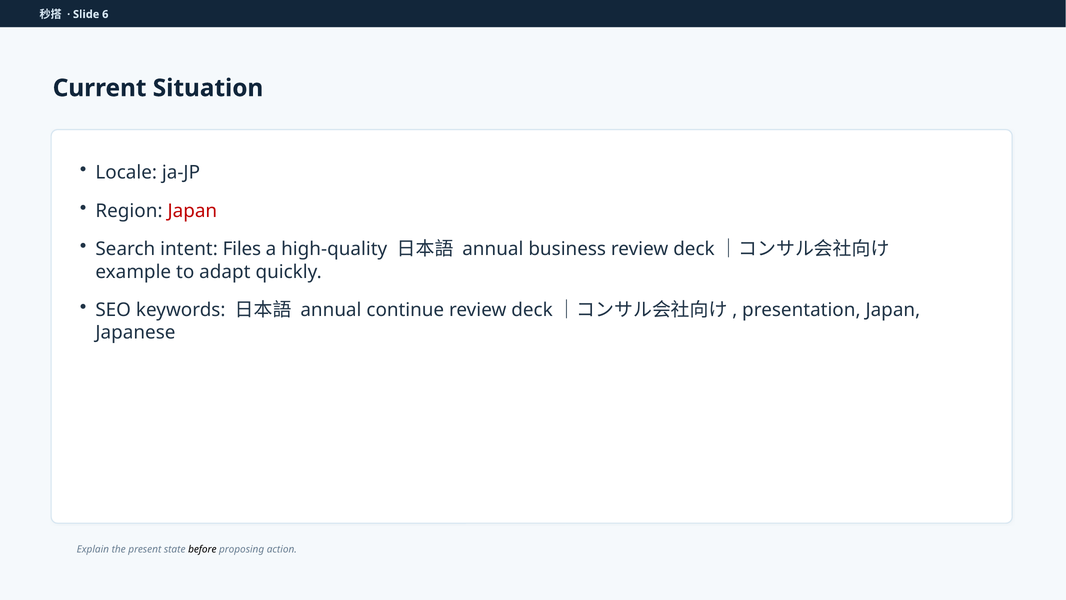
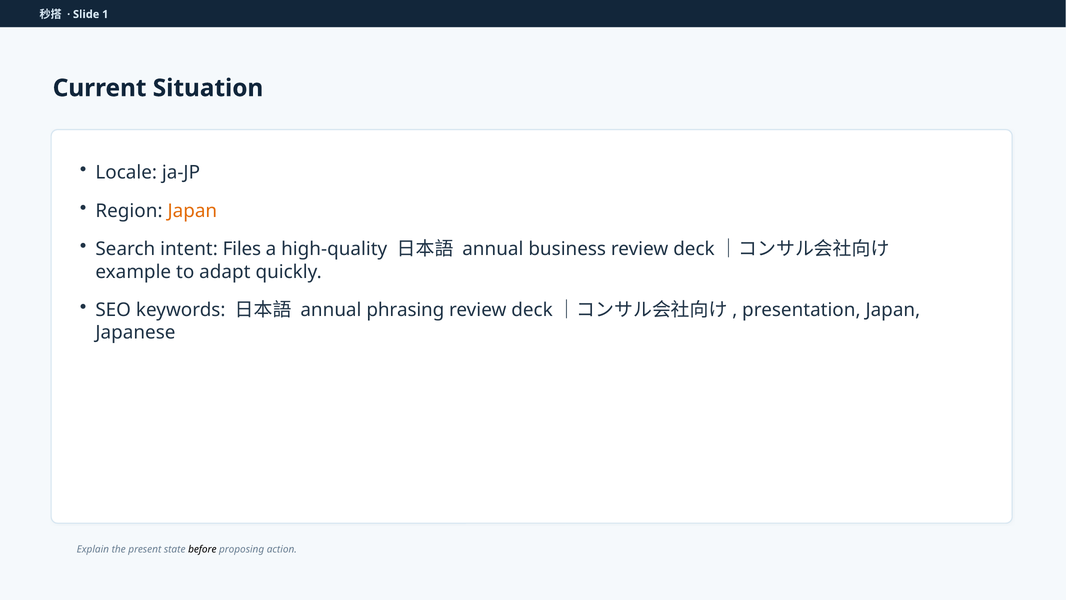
6: 6 -> 1 (105, 14)
Japan colour: red -> orange (192, 211)
continue: continue -> phrasing (405, 310)
